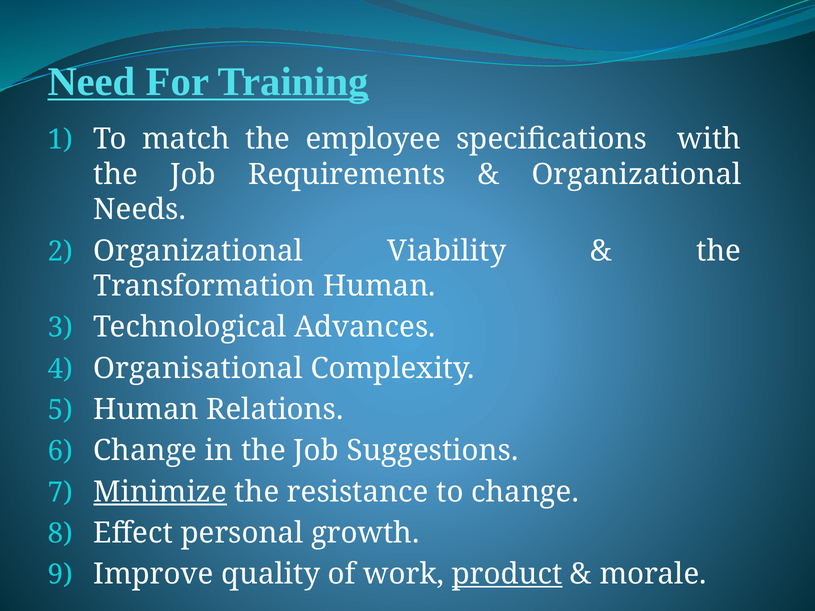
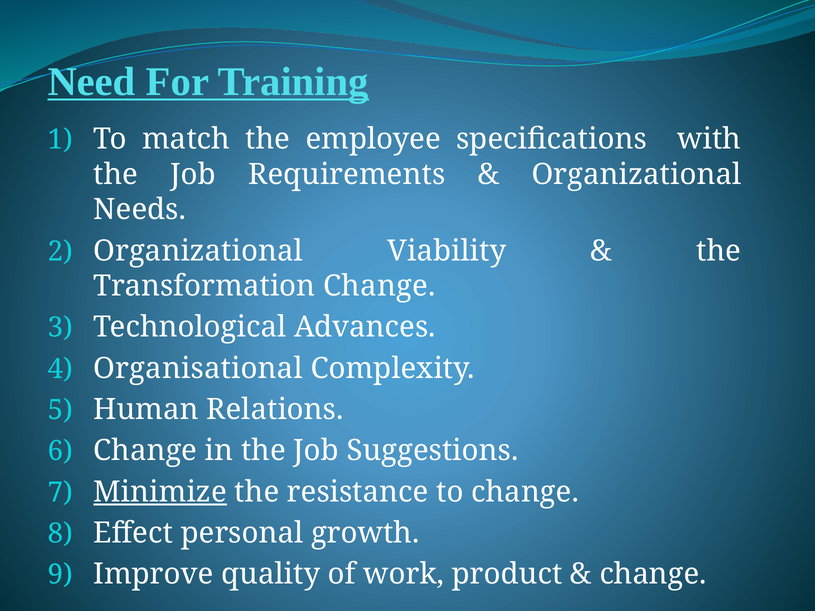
Transformation Human: Human -> Change (379, 286)
product underline: present -> none (507, 574)
morale: morale -> change (653, 574)
